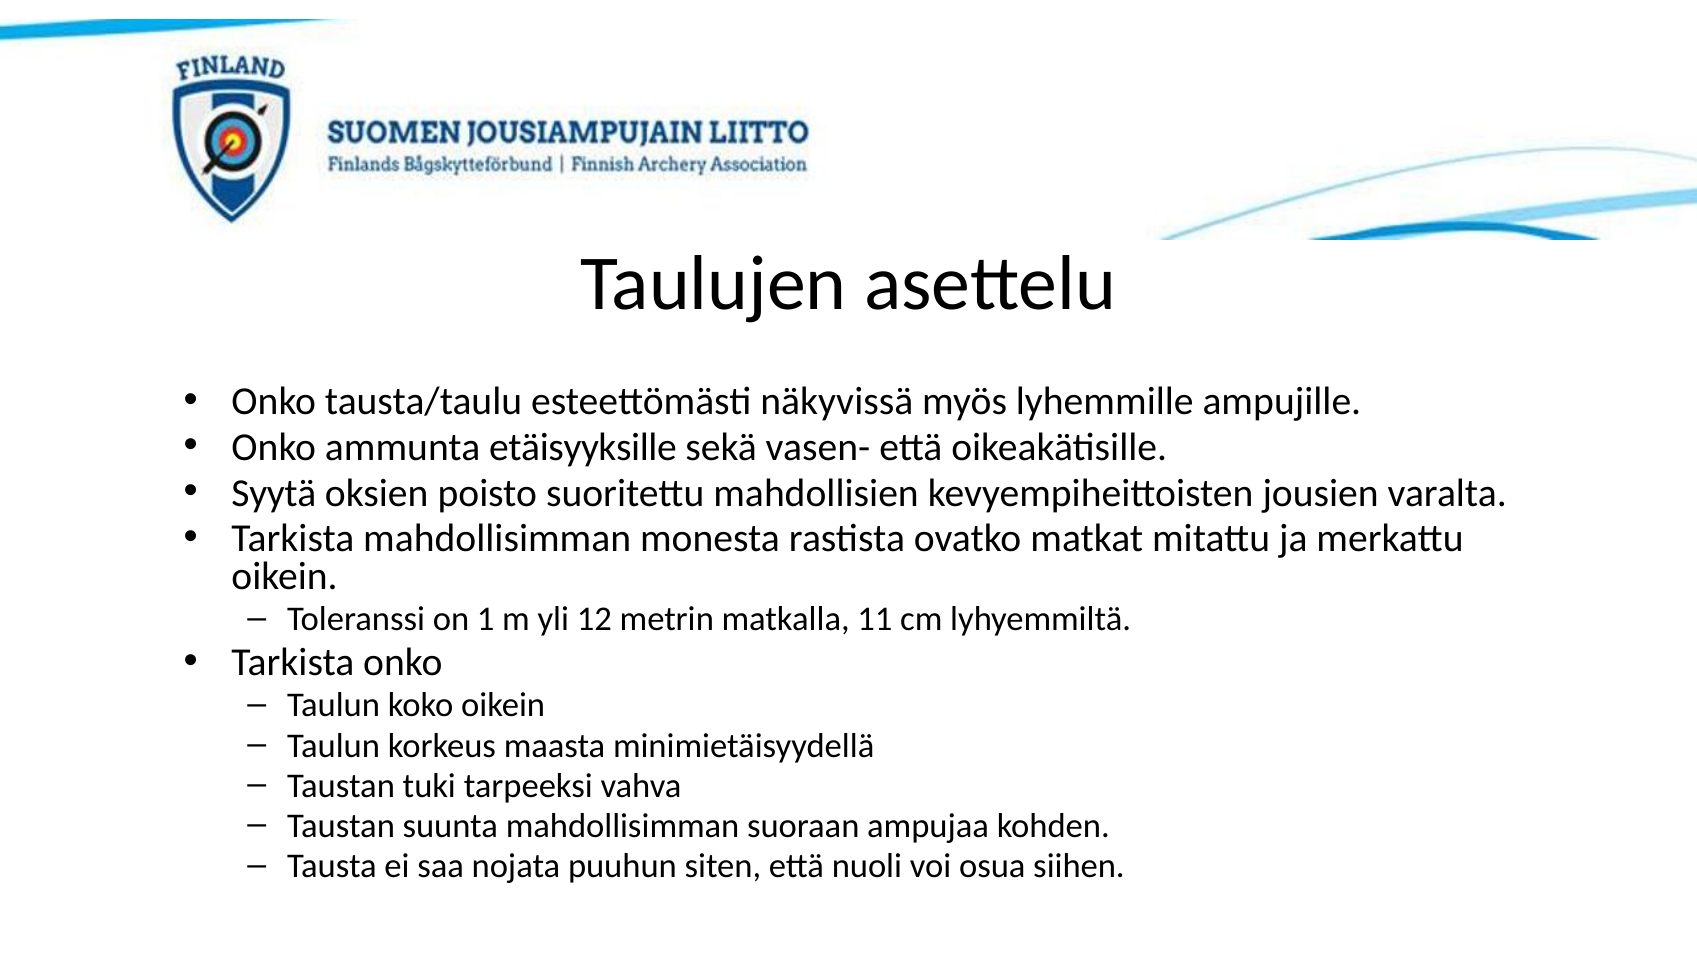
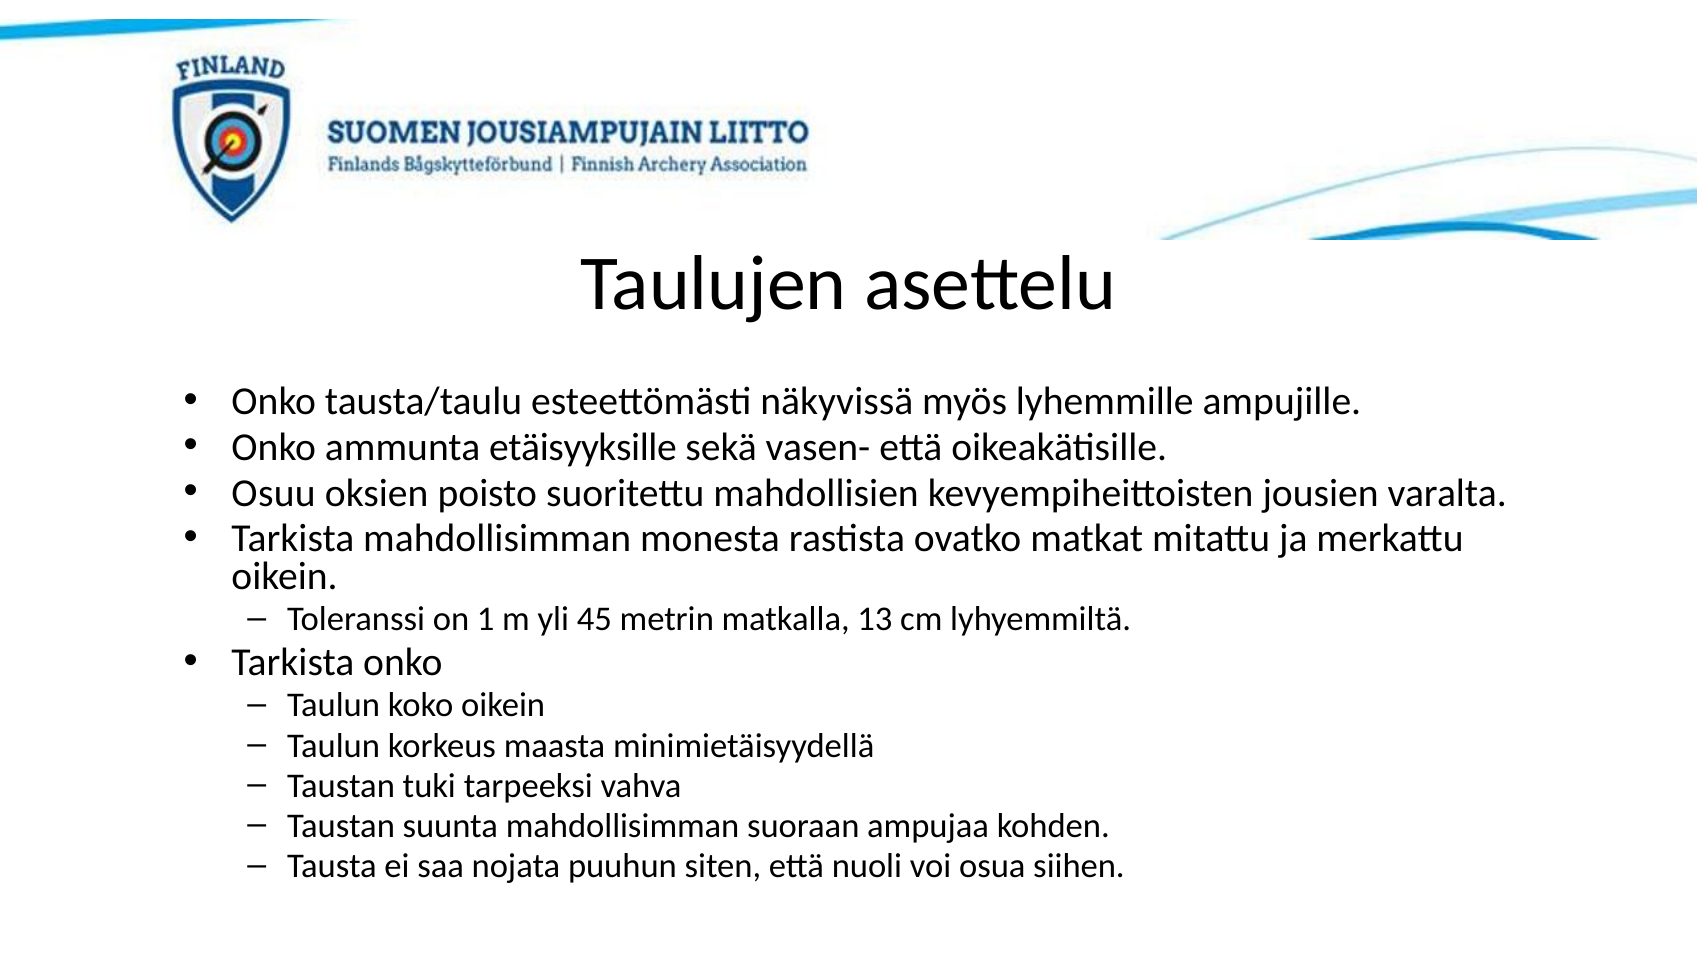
Syytä: Syytä -> Osuu (274, 493)
12: 12 -> 45 (594, 620)
11: 11 -> 13 (875, 620)
